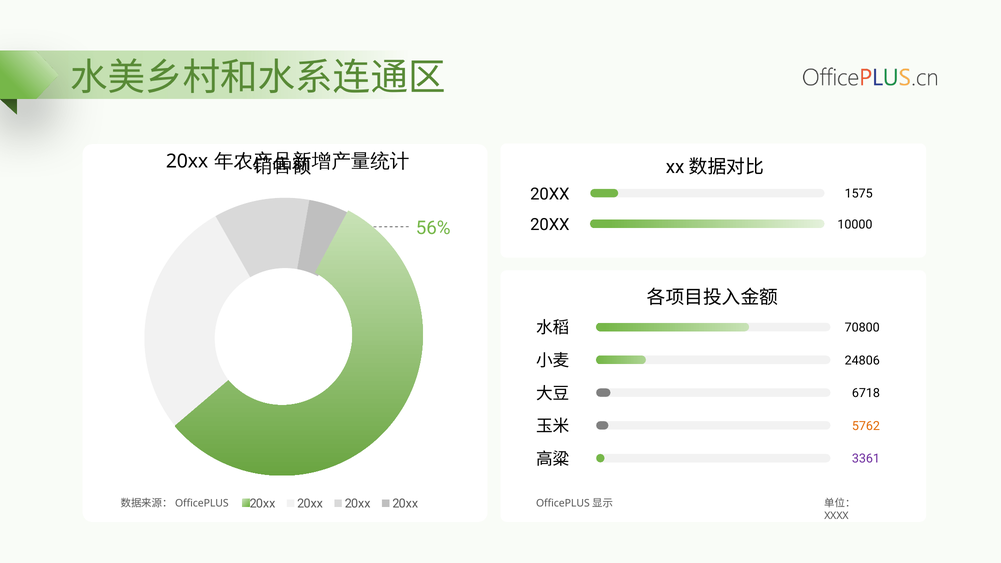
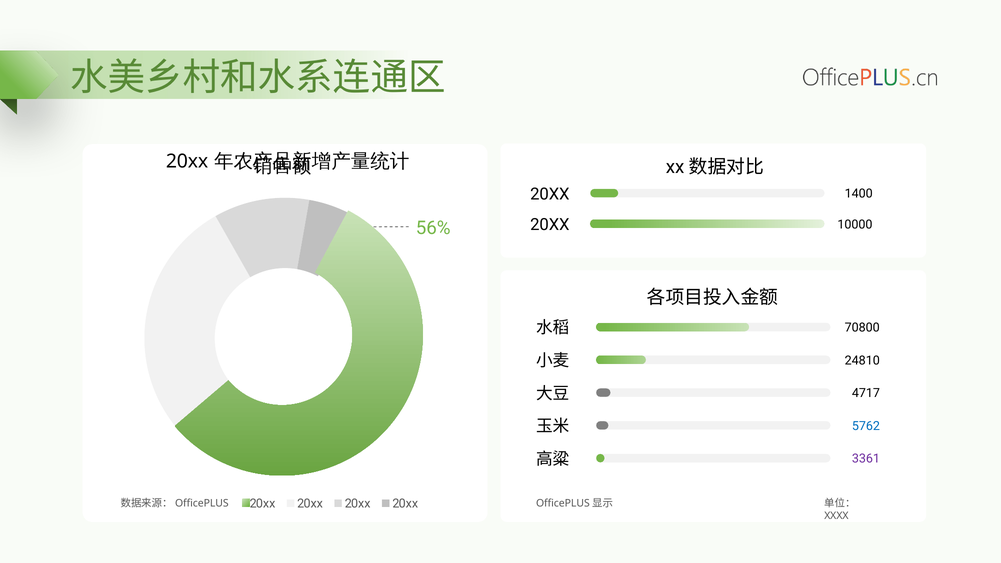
1575: 1575 -> 1400 (859, 194)
24806: 24806 -> 24810 (862, 361)
6718: 6718 -> 4717 (866, 393)
5762 colour: orange -> blue (866, 426)
